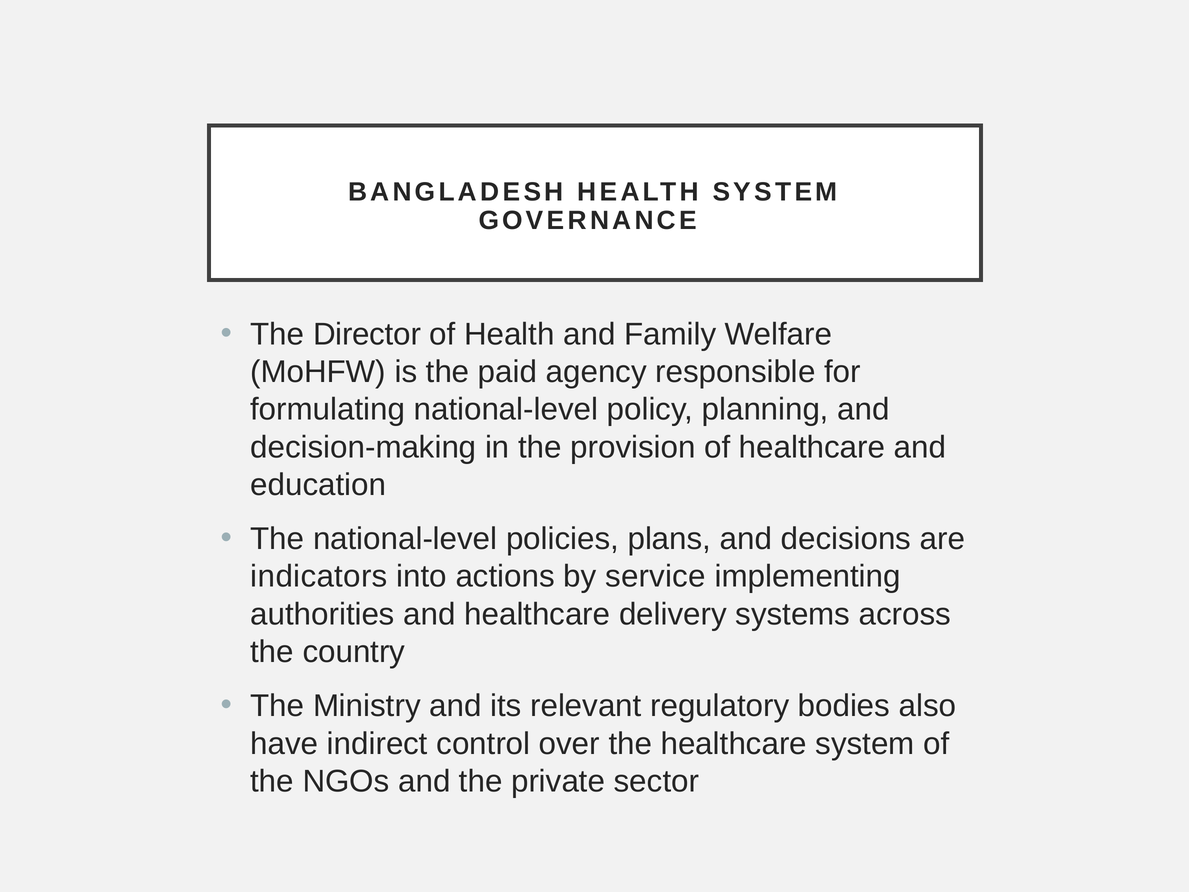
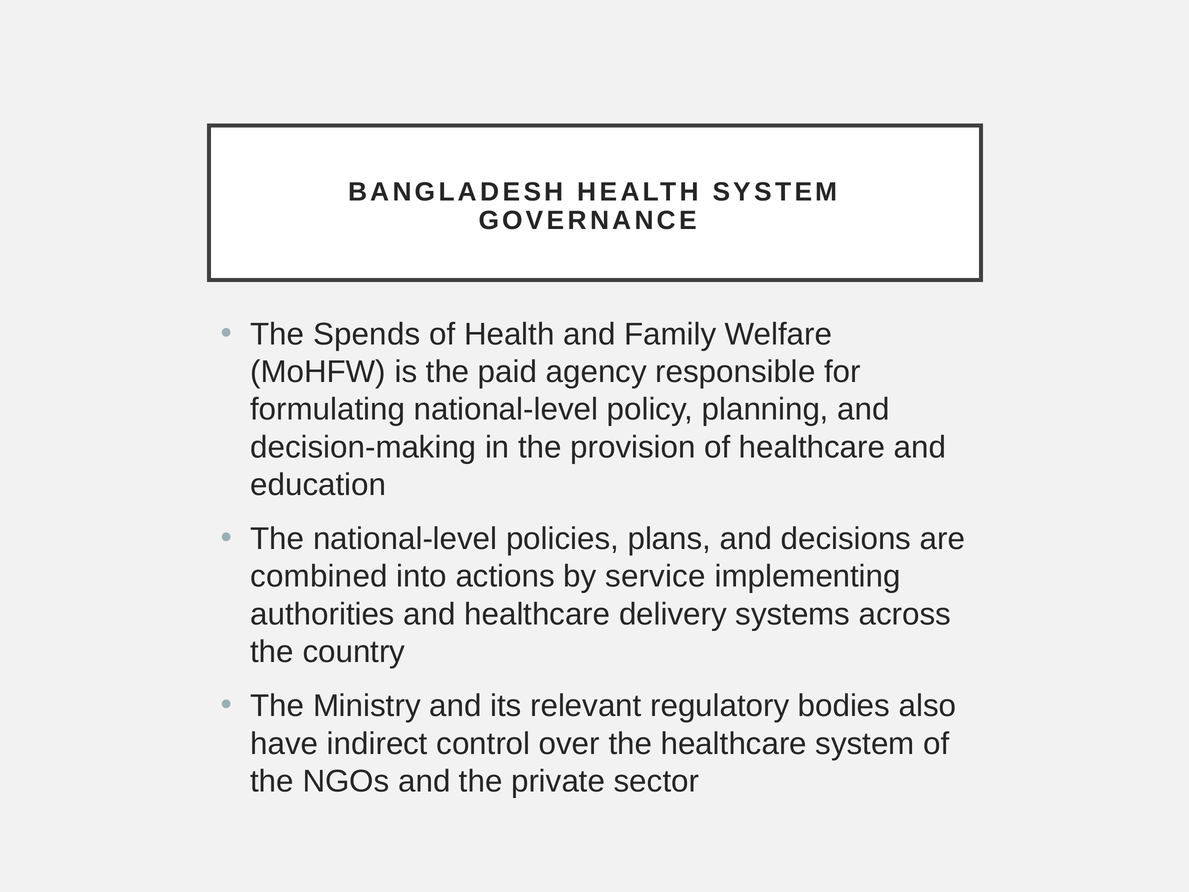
Director: Director -> Spends (367, 334)
indicators: indicators -> combined (319, 576)
